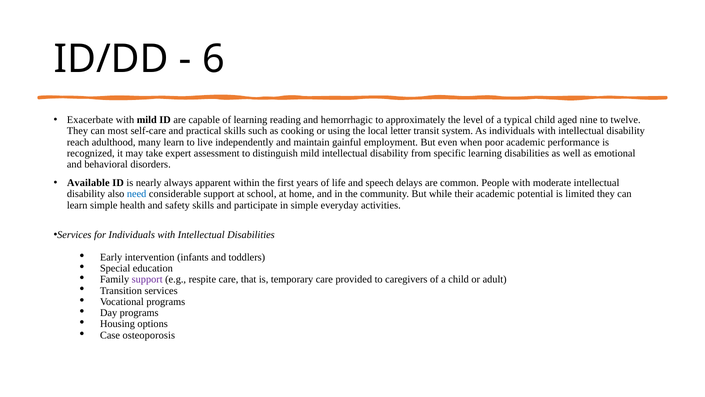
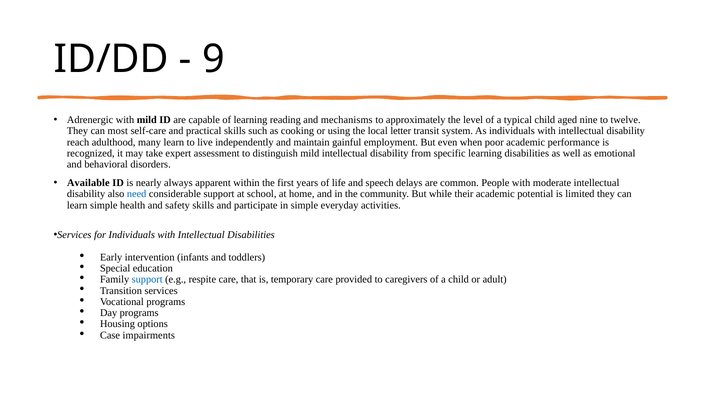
6: 6 -> 9 (213, 59)
Exacerbate: Exacerbate -> Adrenergic (90, 120)
hemorrhagic: hemorrhagic -> mechanisms (347, 120)
support colour: purple -> blue (147, 279)
osteoporosis: osteoporosis -> impairments (149, 335)
